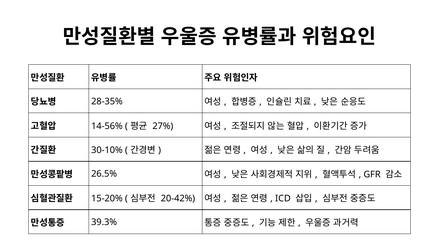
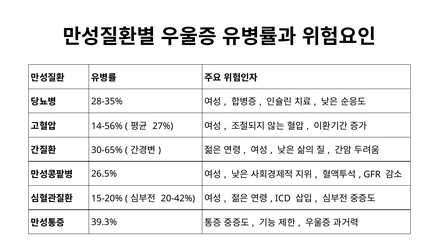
30-10%: 30-10% -> 30-65% (107, 150)
